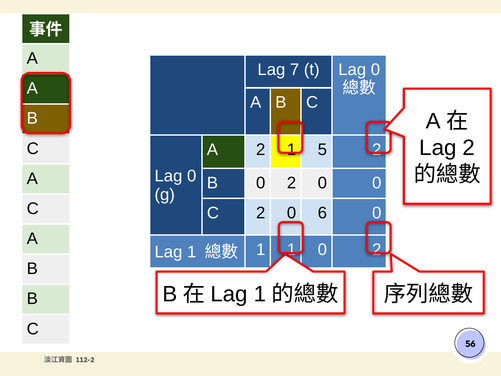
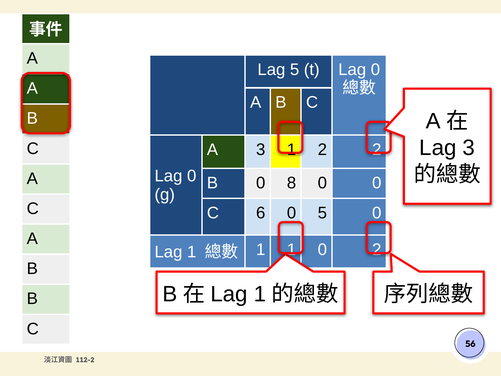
Lag 7: 7 -> 5 (295, 69)
Lag 2: 2 -> 3 (469, 148)
A 2: 2 -> 3 (261, 150)
5: 5 -> 2 (322, 150)
B 0 2: 2 -> 8 (291, 183)
C 2: 2 -> 6 (261, 213)
6: 6 -> 5 (322, 213)
